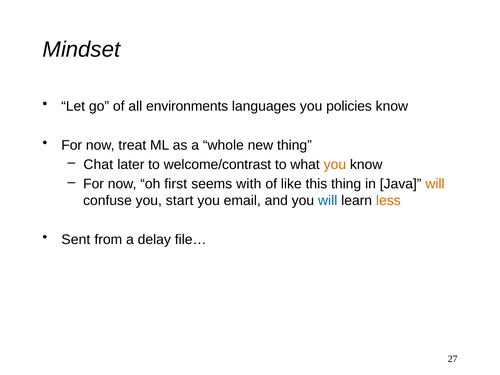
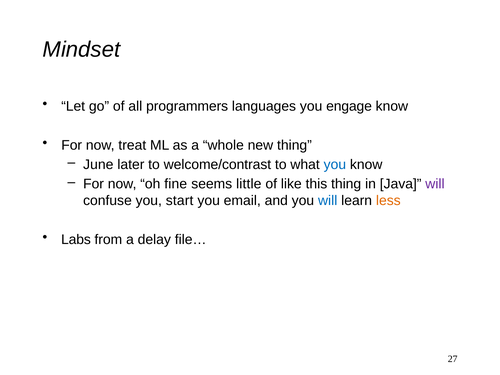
environments: environments -> programmers (187, 106)
policies: policies -> engage (349, 106)
Chat: Chat -> June (98, 165)
you colour: orange -> blue (335, 165)
first: first -> fine (176, 184)
with: with -> little (249, 184)
will colour: orange -> purple (435, 184)
Sent: Sent -> Labs (76, 240)
